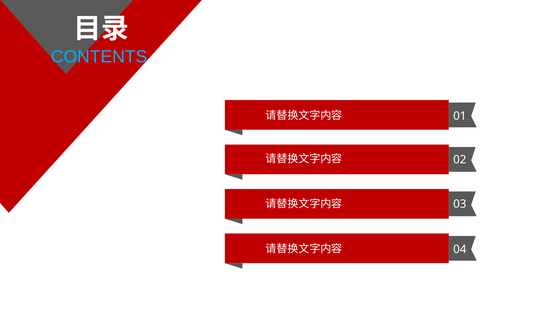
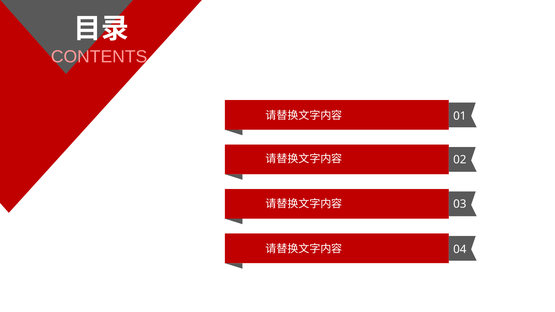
CONTENTS colour: light blue -> pink (99, 57)
